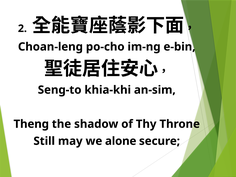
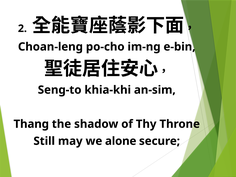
Theng: Theng -> Thang (31, 124)
